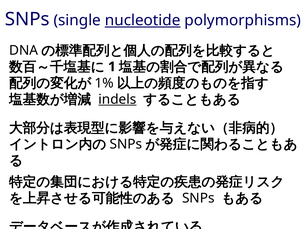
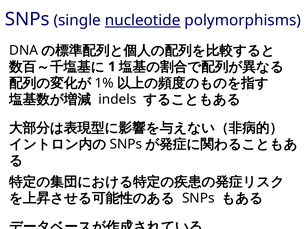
indels underline: present -> none (117, 100)
